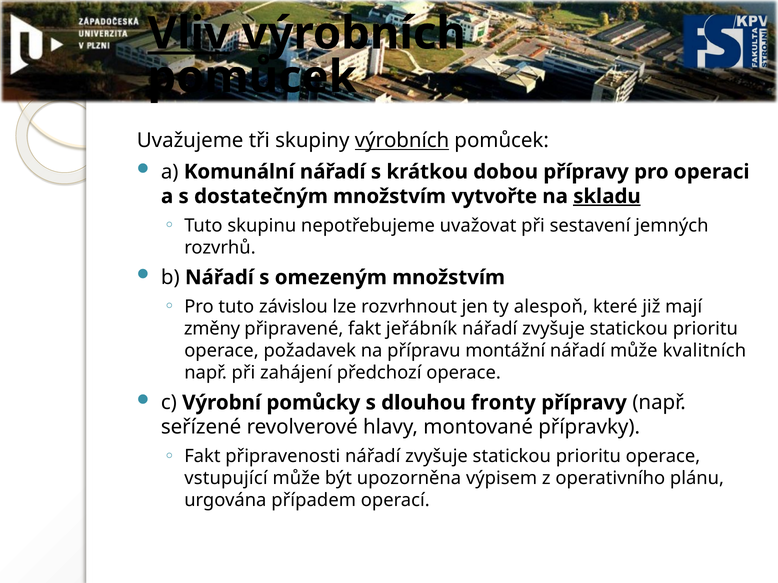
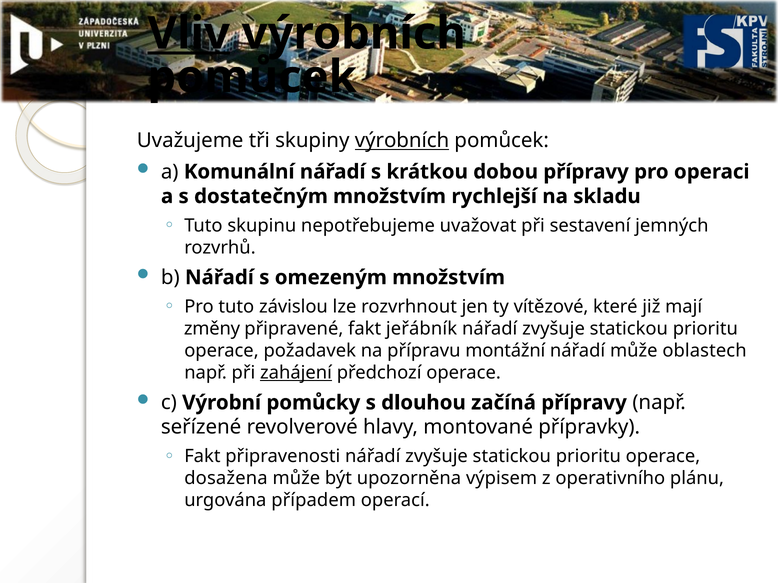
vytvořte: vytvořte -> rychlejší (494, 197)
skladu underline: present -> none (607, 197)
alespoň: alespoň -> vítězové (551, 307)
kvalitních: kvalitních -> oblastech (705, 351)
zahájení underline: none -> present (296, 373)
fronty: fronty -> začíná (504, 403)
vstupující: vstupující -> dosažena (226, 479)
